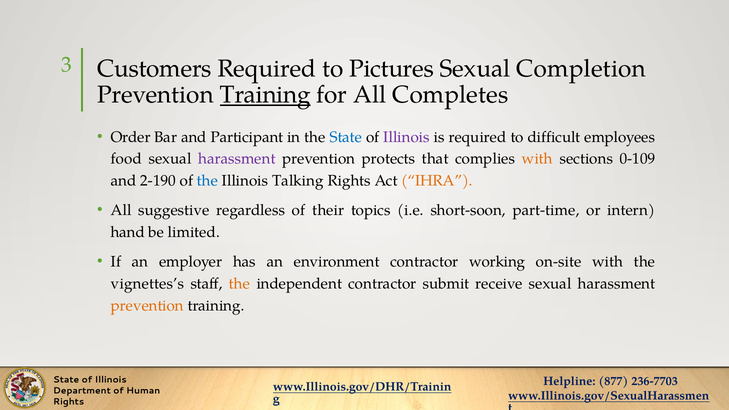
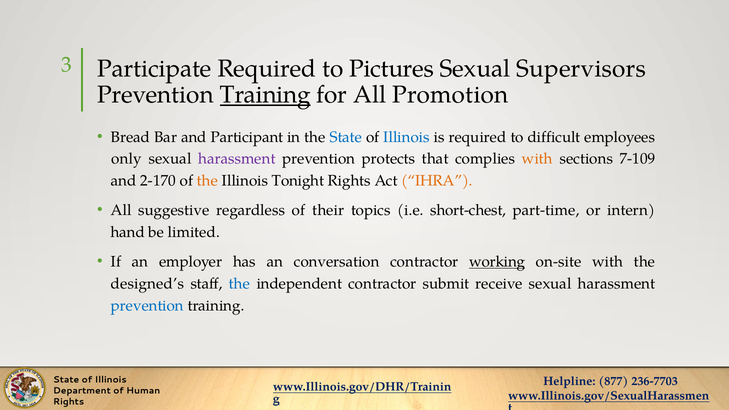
Customers: Customers -> Participate (154, 69)
Completion: Completion -> Supervisors (581, 69)
Completes: Completes -> Promotion (450, 95)
Order: Order -> Bread (131, 137)
Illinois colour: purple -> blue (407, 137)
food: food -> only (126, 159)
0-109: 0-109 -> 7-109 (638, 159)
2-190: 2-190 -> 2-170 (158, 181)
the colour: blue -> orange (207, 181)
Talking: Talking -> Tonight (298, 181)
short-soon: short-soon -> short-chest (468, 210)
environment: environment -> conversation (337, 262)
working underline: none -> present (497, 262)
vignettes’s: vignettes’s -> designed’s (147, 284)
the colour: orange -> blue (239, 284)
prevention colour: orange -> blue (147, 306)
